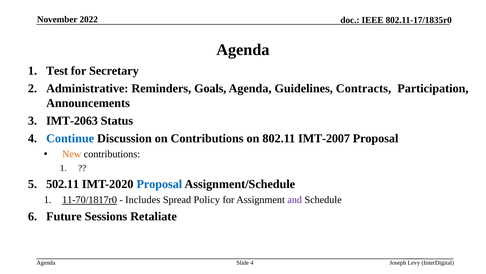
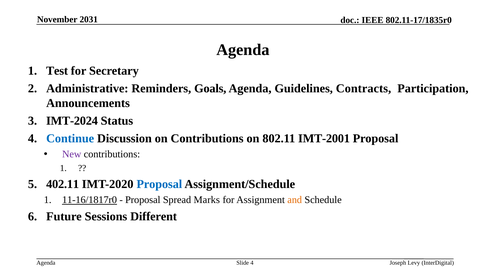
2022: 2022 -> 2031 (89, 19)
IMT-2063: IMT-2063 -> IMT-2024 (72, 121)
IMT-2007: IMT-2007 -> IMT-2001 (324, 138)
New colour: orange -> purple (72, 154)
502.11: 502.11 -> 402.11 (63, 184)
11-70/1817r0: 11-70/1817r0 -> 11-16/1817r0 (90, 199)
Includes: Includes -> Proposal (143, 199)
Policy: Policy -> Marks (207, 199)
and colour: purple -> orange (295, 199)
Retaliate: Retaliate -> Different (154, 216)
